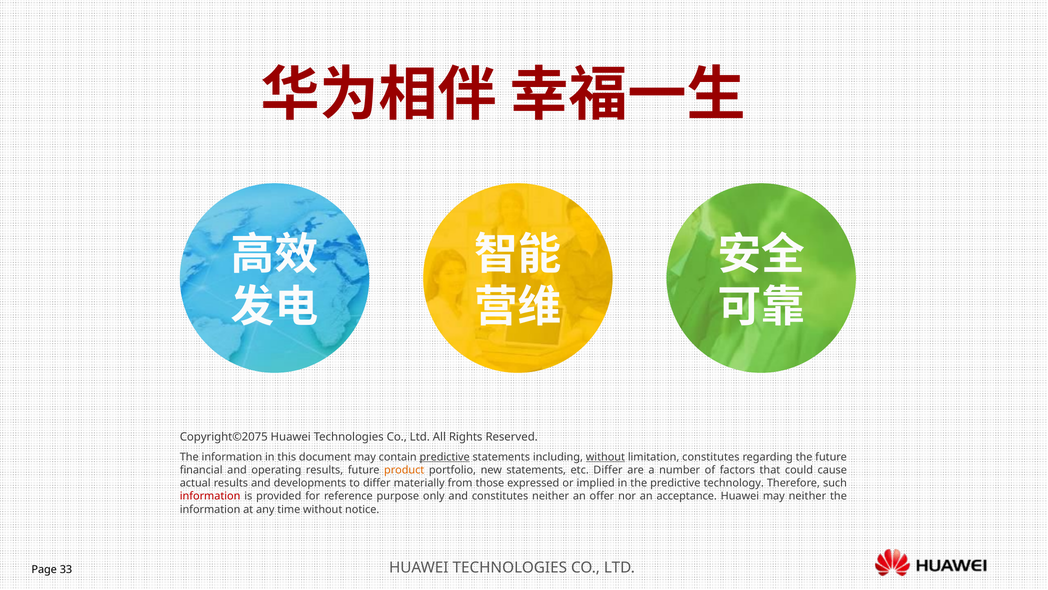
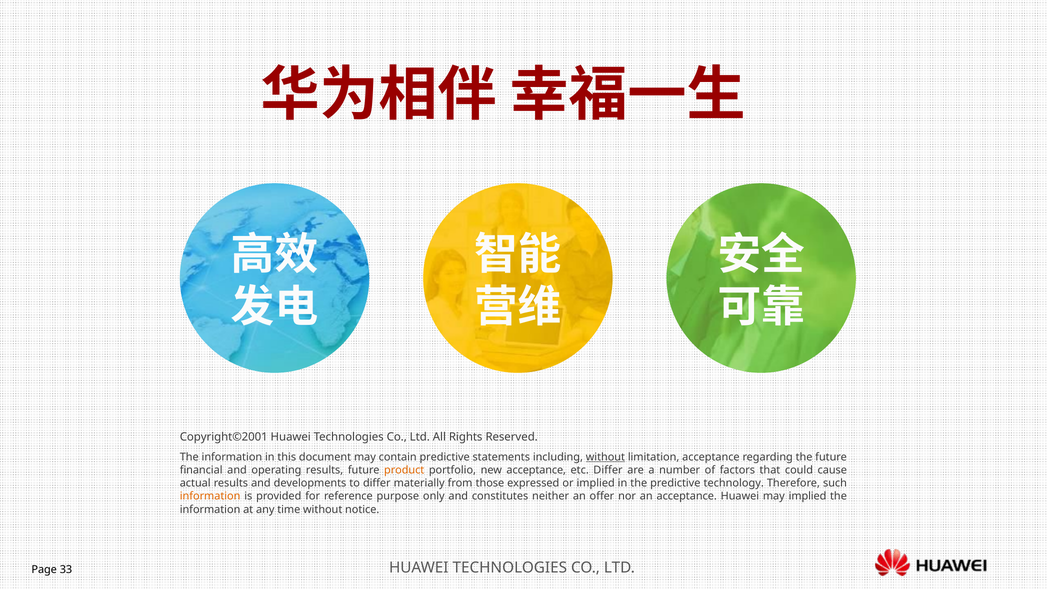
Copyright©2075: Copyright©2075 -> Copyright©2001 (224, 436)
predictive underline: present -> none (445, 456)
limitation constitutes: constitutes -> acceptance (711, 456)
new statements: statements -> acceptance (536, 470)
information colour: red -> orange (210, 496)
may neither: neither -> implied (808, 496)
